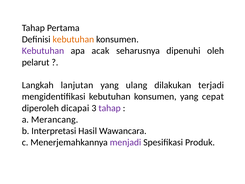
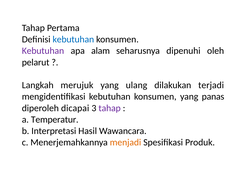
kebutuhan colour: orange -> blue (73, 39)
acak: acak -> alam (101, 51)
lanjutan: lanjutan -> merujuk (77, 85)
cepat: cepat -> panas (213, 96)
Merancang: Merancang -> Temperatur (55, 119)
menjadi colour: purple -> orange (126, 142)
